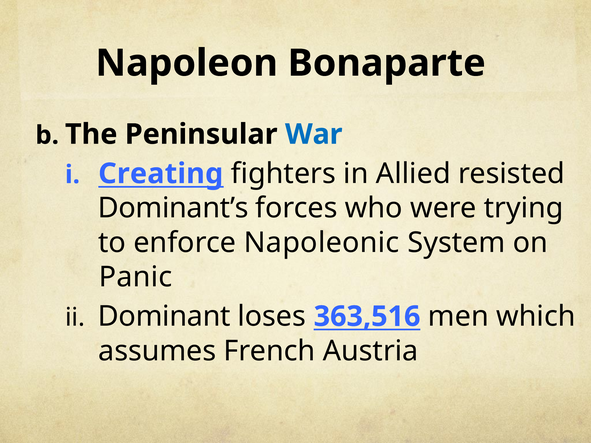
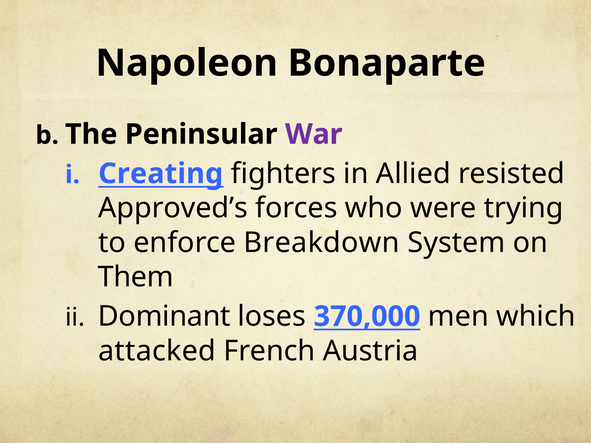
War colour: blue -> purple (314, 134)
Dominant’s: Dominant’s -> Approved’s (173, 208)
Napoleonic: Napoleonic -> Breakdown (322, 243)
Panic: Panic -> Them (136, 277)
363,516: 363,516 -> 370,000 (367, 317)
assumes: assumes -> attacked (157, 351)
